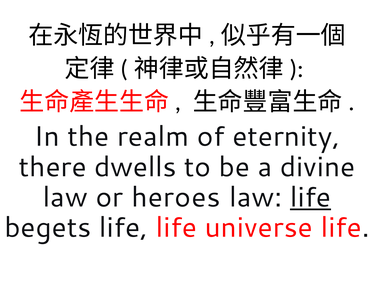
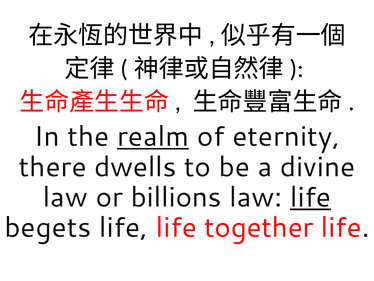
realm underline: none -> present (153, 136)
heroes: heroes -> billions (176, 197)
universe: universe -> together (259, 227)
